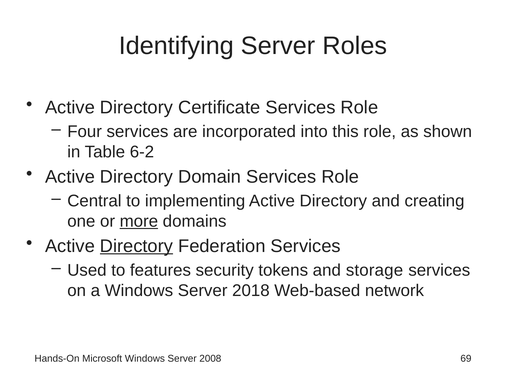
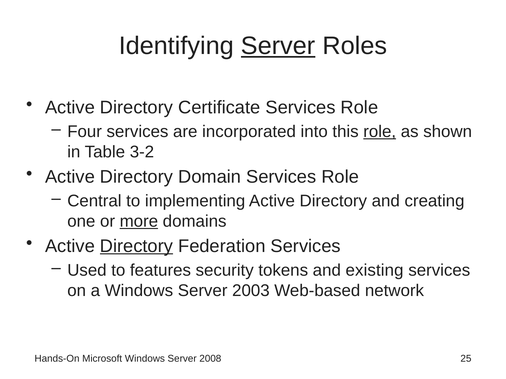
Server underline: none -> present (278, 46)
role underline: none -> present (380, 132)
6-2: 6-2 -> 3-2 (142, 152)
storage: storage -> existing (375, 271)
2018: 2018 -> 2003 (251, 291)
69: 69 -> 25 (466, 359)
